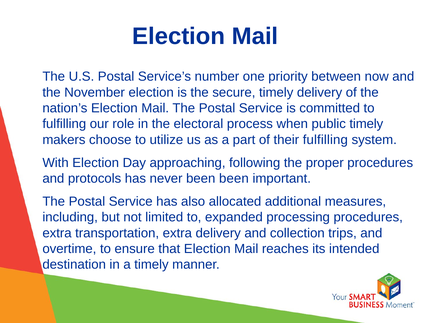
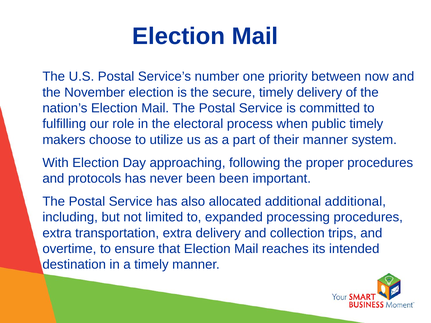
their fulfilling: fulfilling -> manner (325, 140)
additional measures: measures -> additional (355, 202)
